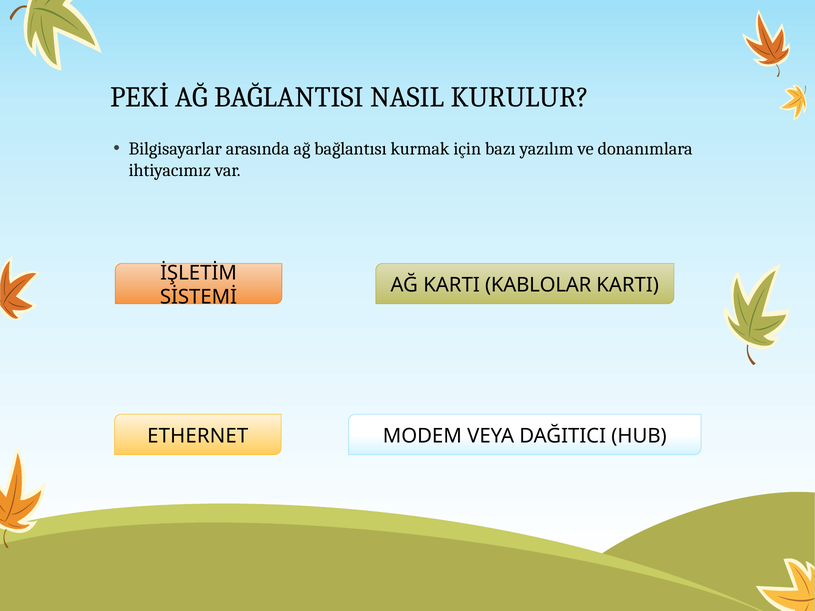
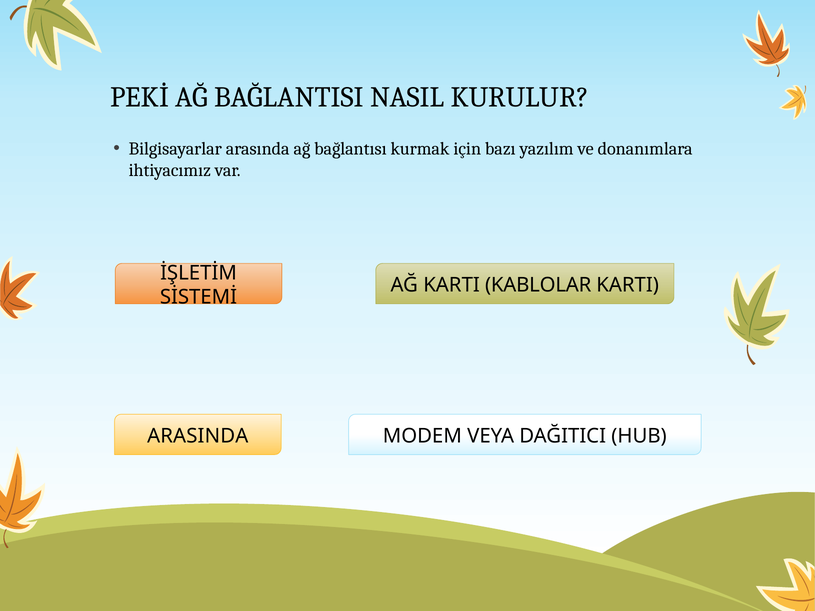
ETHERNET: ETHERNET -> ARASINDA (198, 436)
